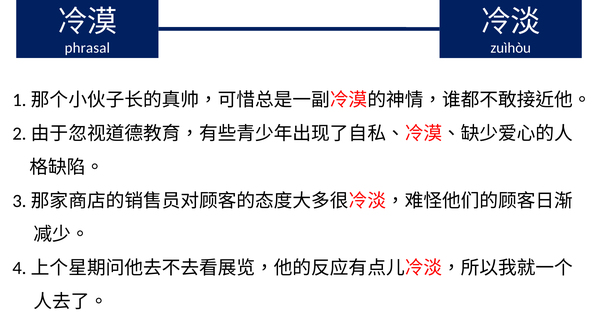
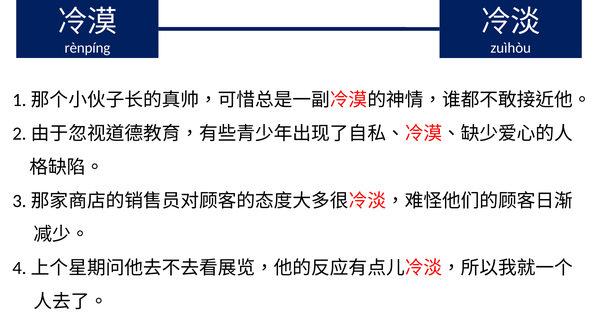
phrasal: phrasal -> rènpíng (87, 48)
